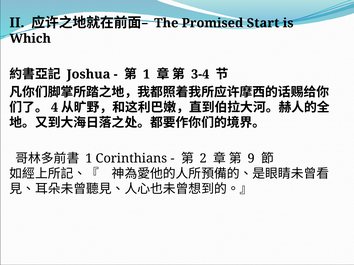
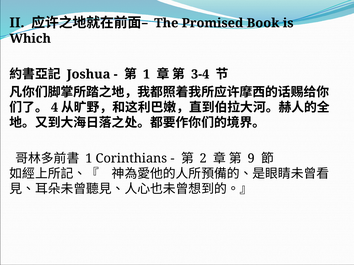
Start: Start -> Book (263, 23)
